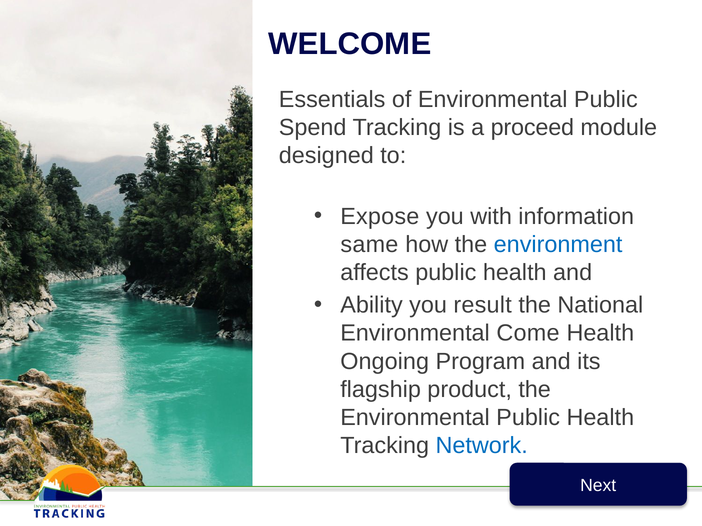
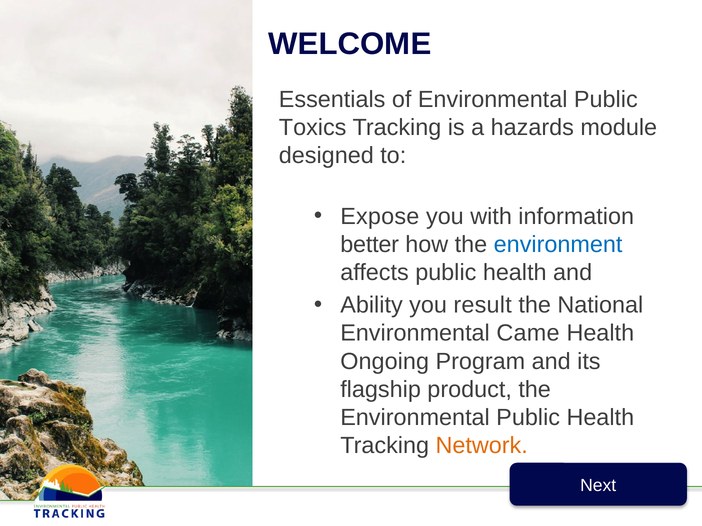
Spend: Spend -> Toxics (313, 128)
proceed: proceed -> hazards (532, 128)
same: same -> better (370, 245)
Come: Come -> Came (528, 334)
Network colour: blue -> orange (482, 446)
